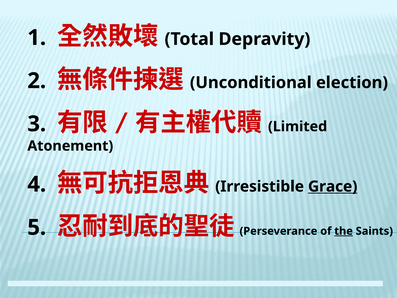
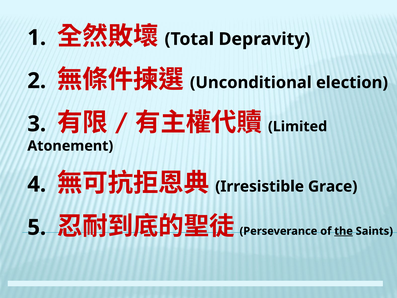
Grace underline: present -> none (333, 186)
